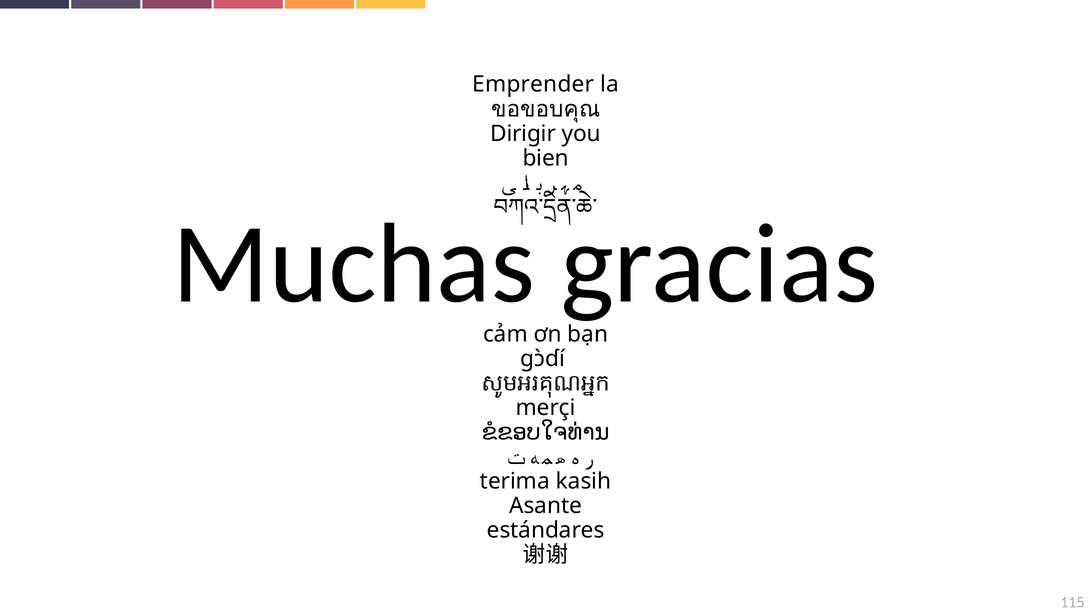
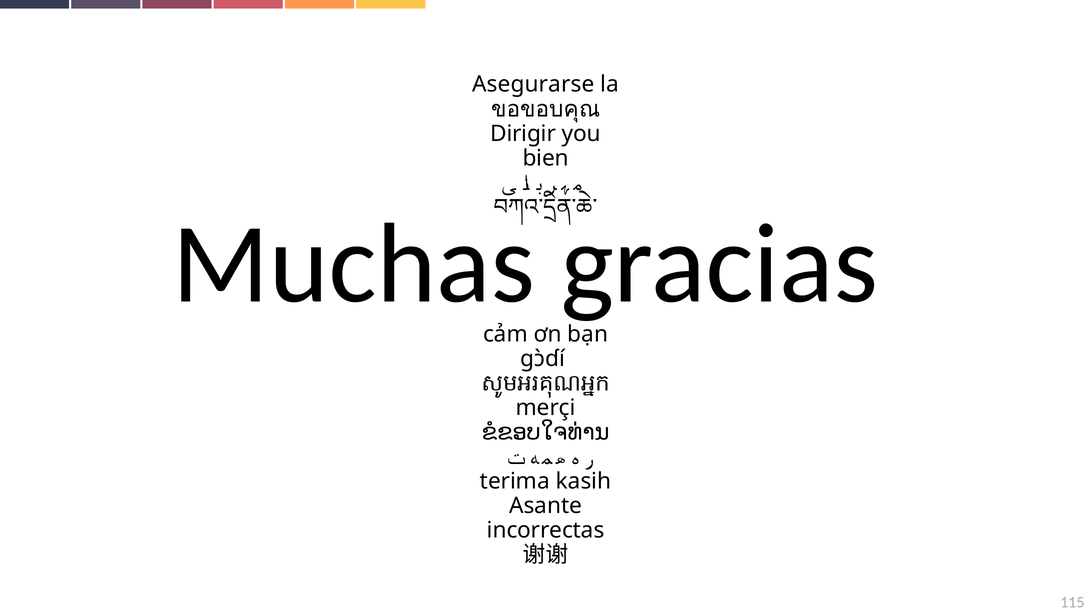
Emprender: Emprender -> Asegurarse (533, 84)
estándares: estándares -> incorrectas (546, 530)
